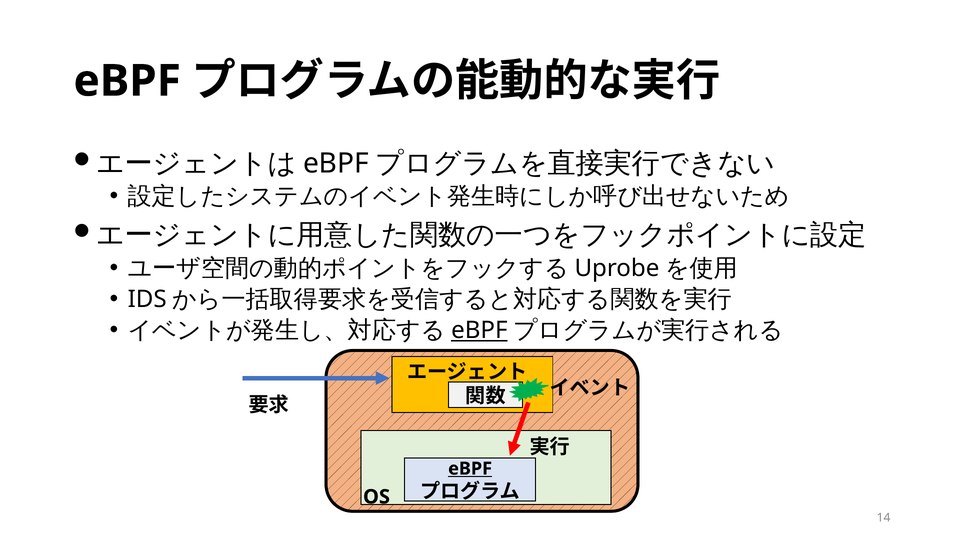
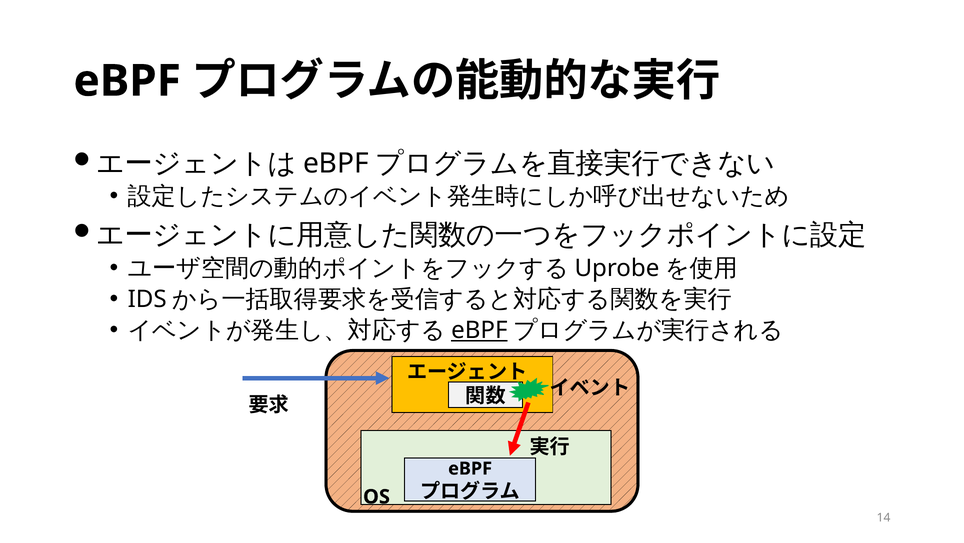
eBPF underline: present -> none (470, 468)
